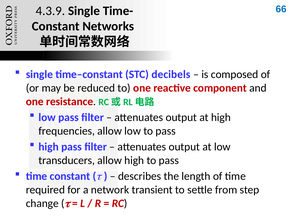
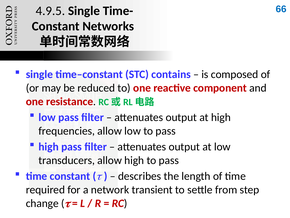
4.3.9: 4.3.9 -> 4.9.5 (50, 11)
decibels: decibels -> contains (171, 74)
